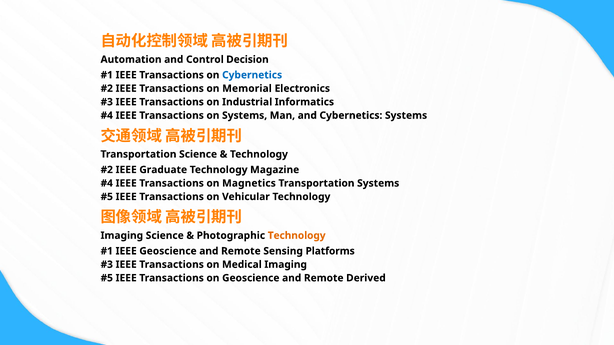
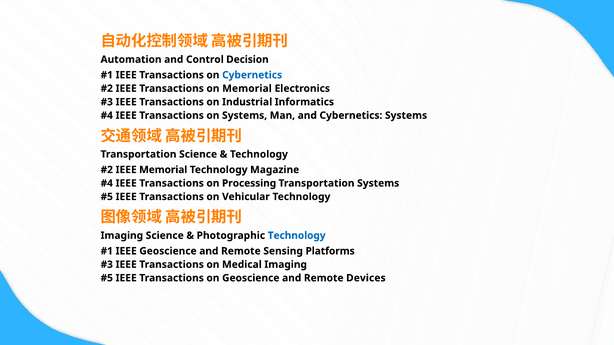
IEEE Graduate: Graduate -> Memorial (163, 170)
Magnetics: Magnetics -> Processing (249, 183)
Technology colour: orange -> blue (297, 236)
Derived: Derived -> Devices (366, 278)
